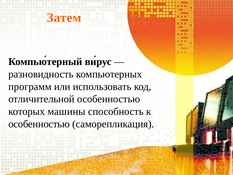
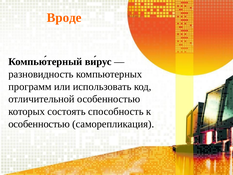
Затем: Затем -> Вроде (64, 18)
машины: машины -> состоять (67, 111)
